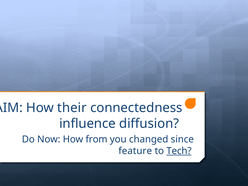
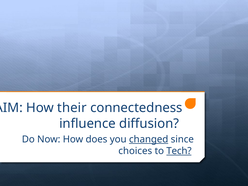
from: from -> does (96, 139)
changed underline: none -> present (149, 139)
feature: feature -> choices (135, 151)
